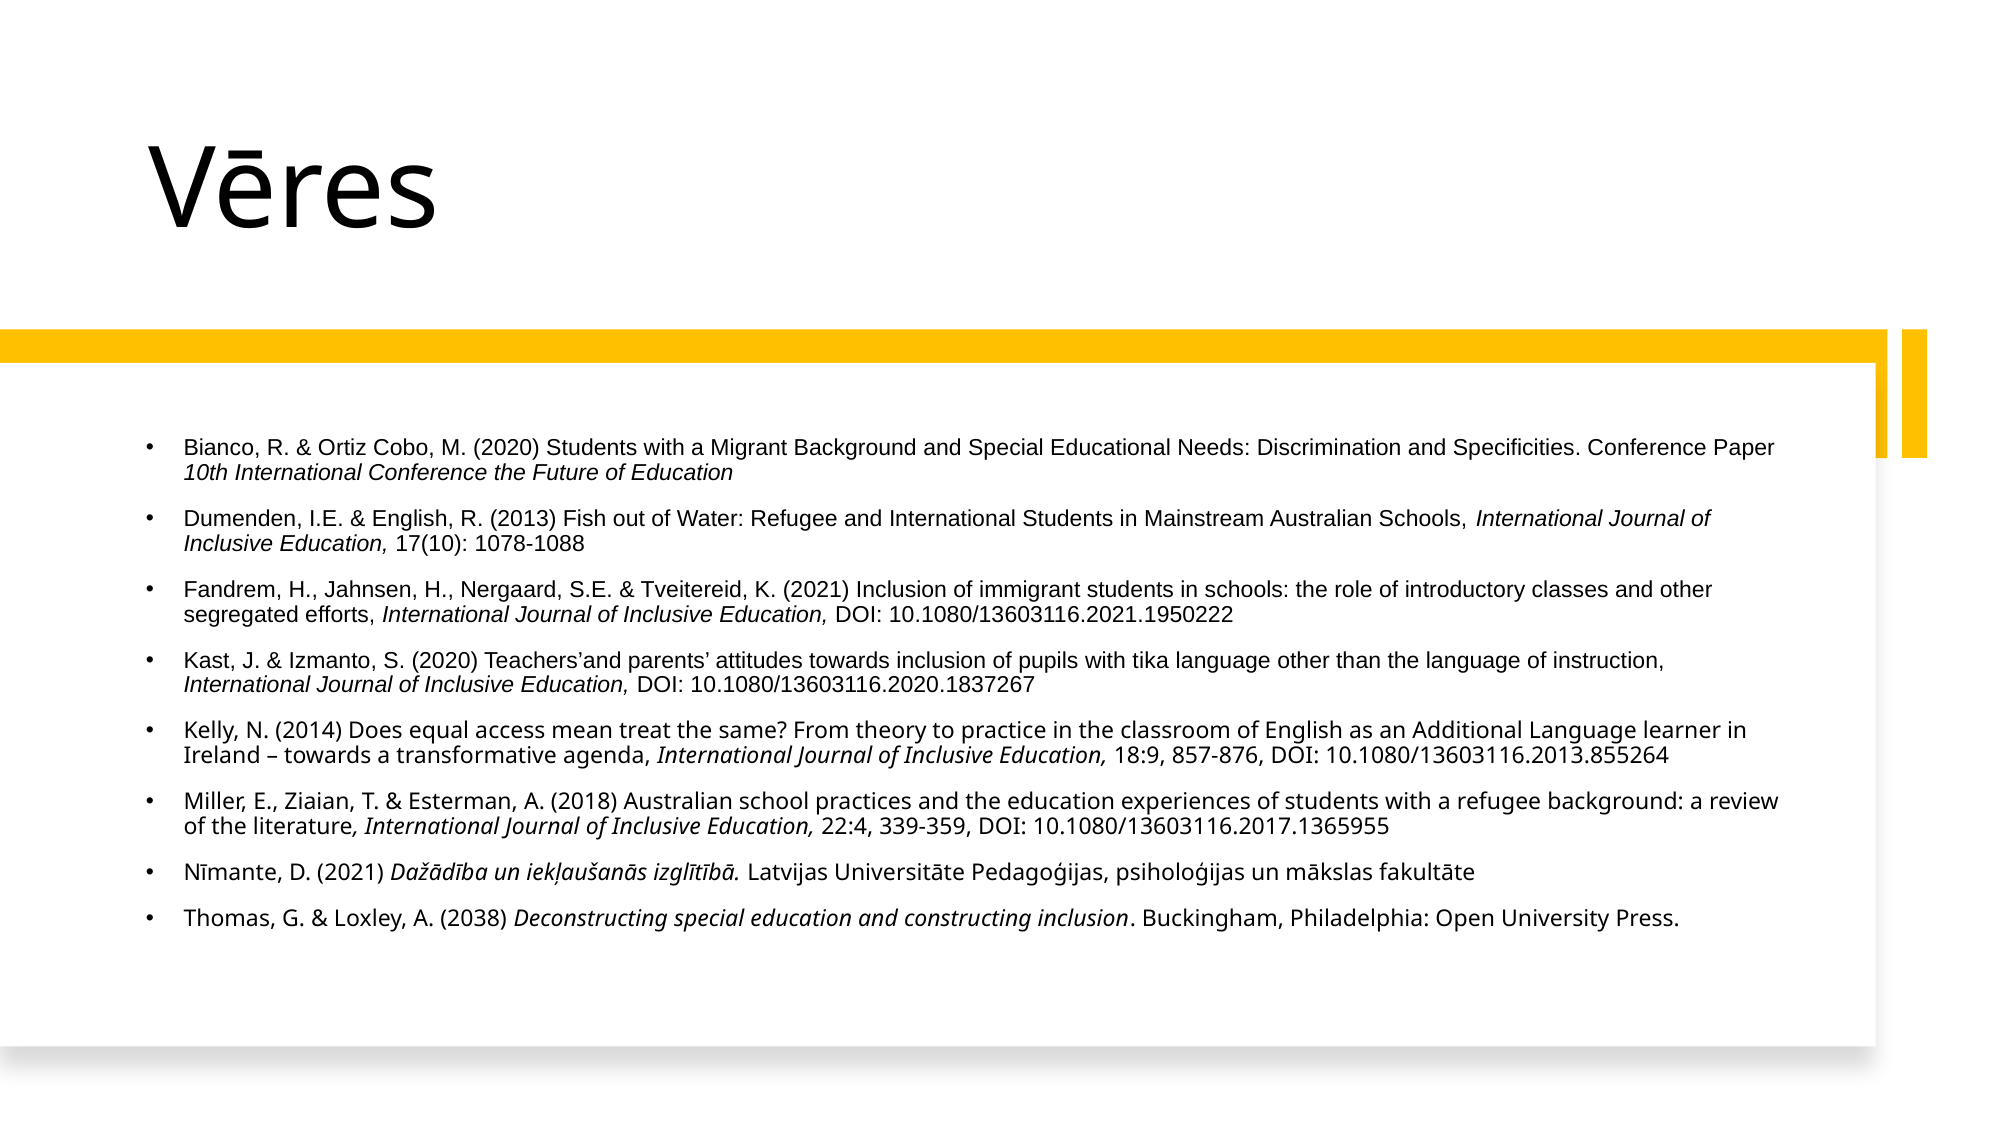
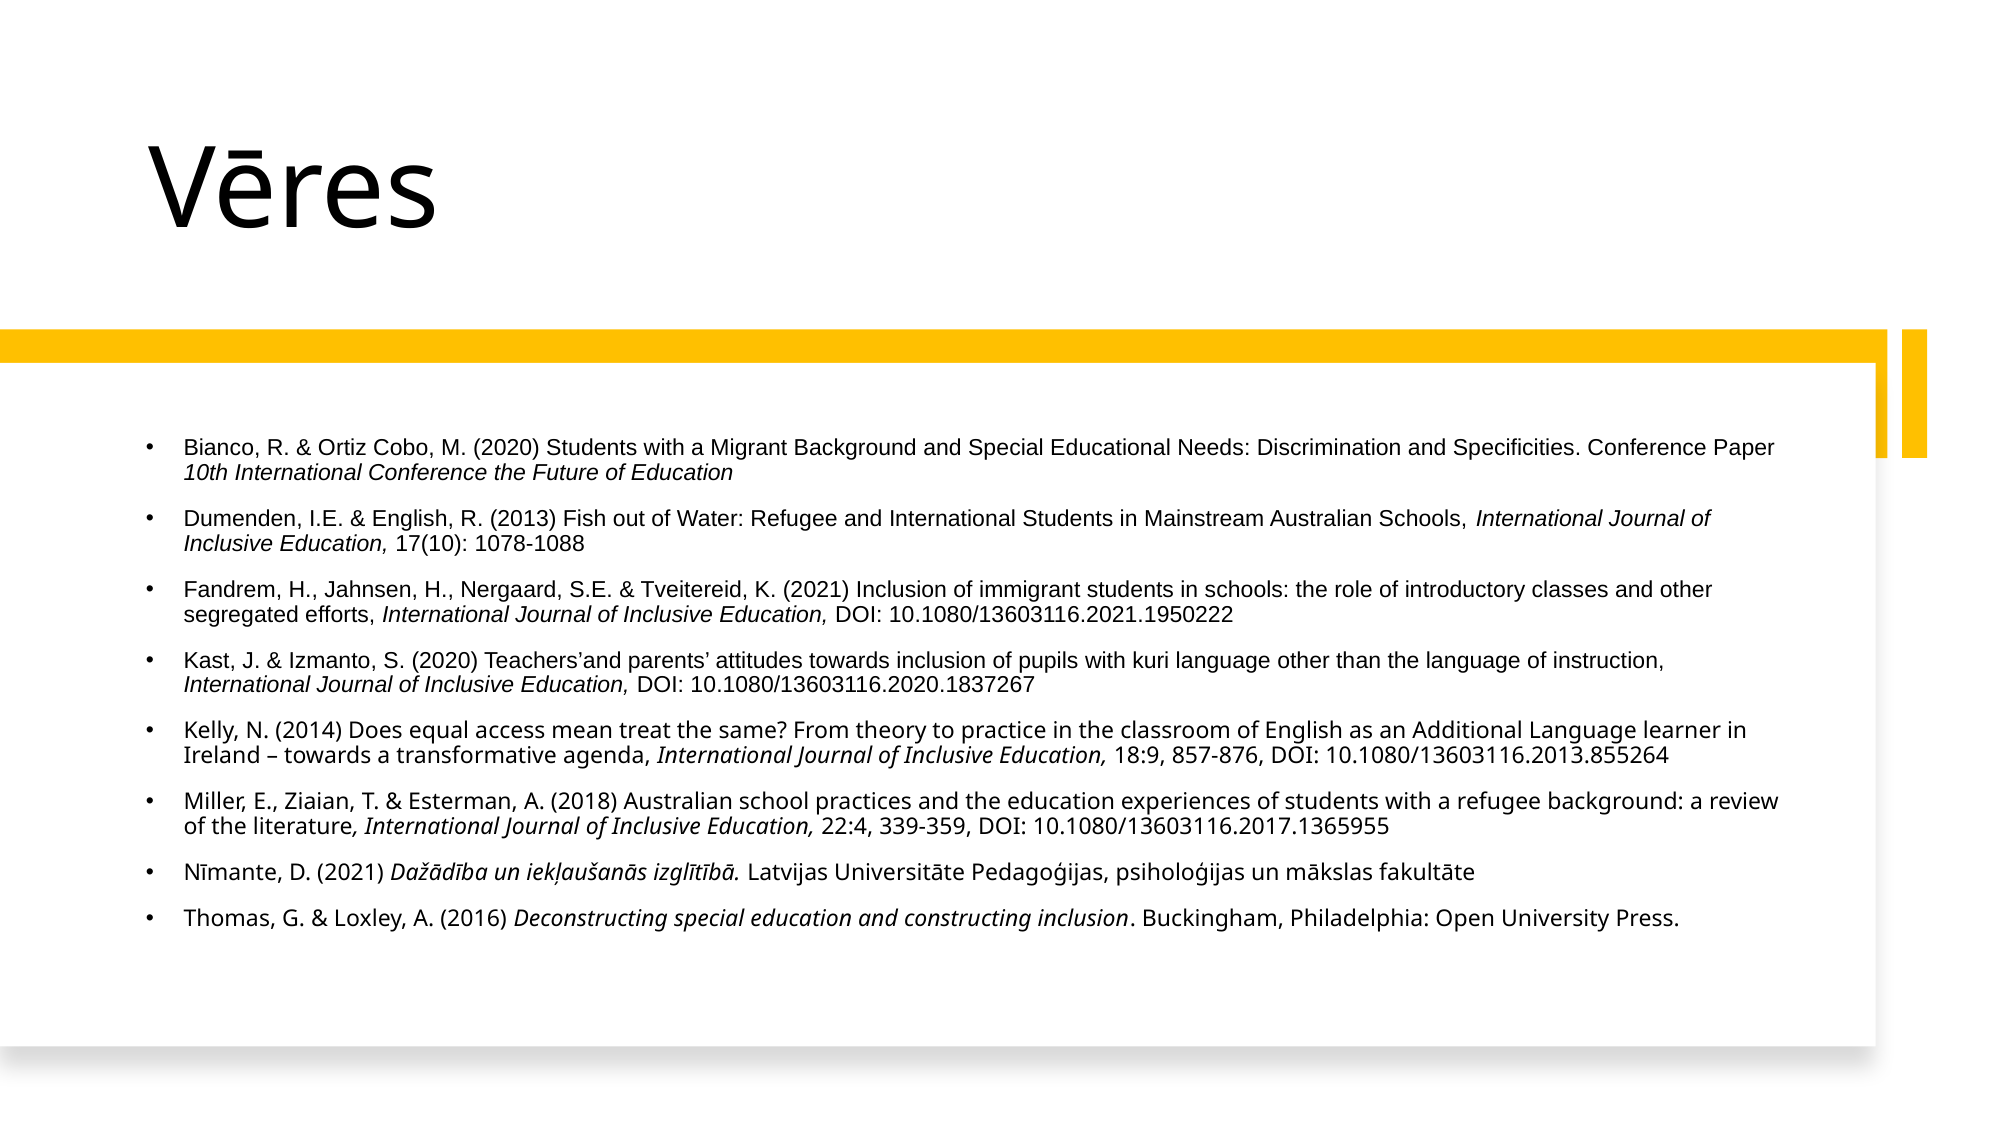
tika: tika -> kuri (1151, 660)
2038: 2038 -> 2016 (474, 919)
